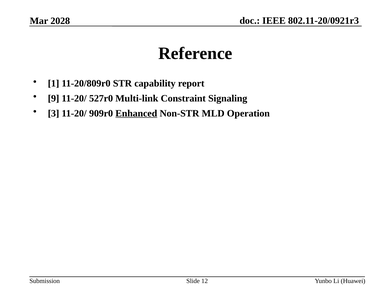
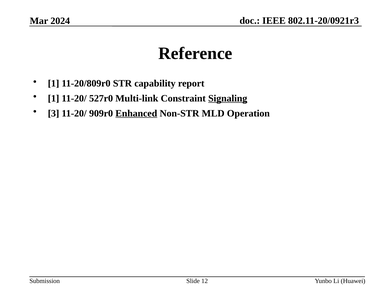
2028: 2028 -> 2024 (60, 21)
9: 9 -> 1 (54, 98)
Signaling underline: none -> present (228, 98)
